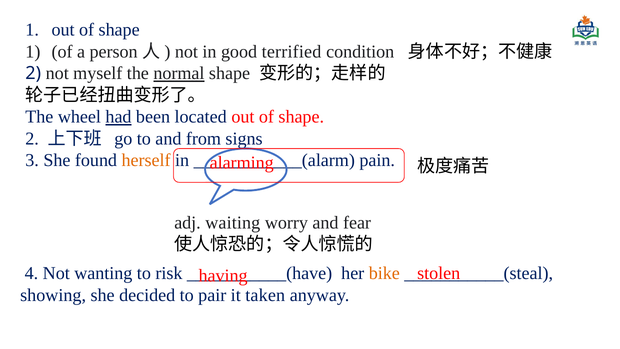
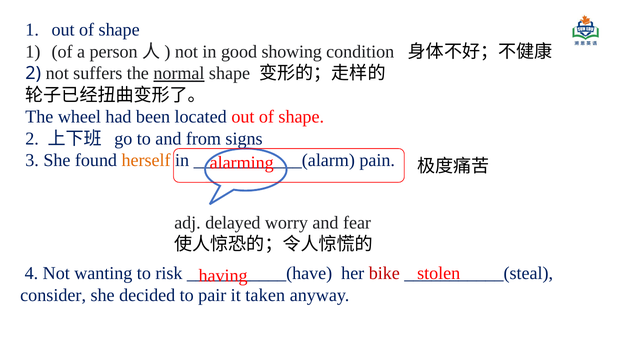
terrified: terrified -> showing (292, 52)
myself: myself -> suffers (98, 73)
had underline: present -> none (119, 117)
waiting: waiting -> delayed (233, 223)
bike colour: orange -> red (384, 273)
showing: showing -> consider (53, 295)
